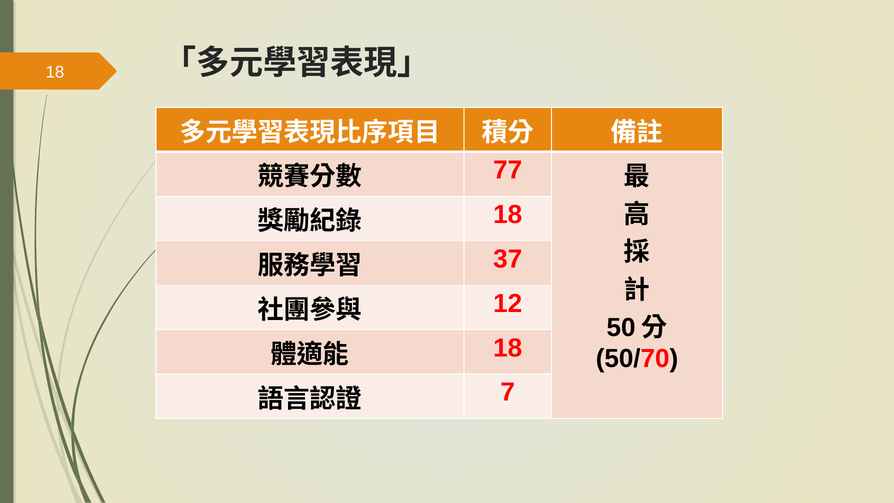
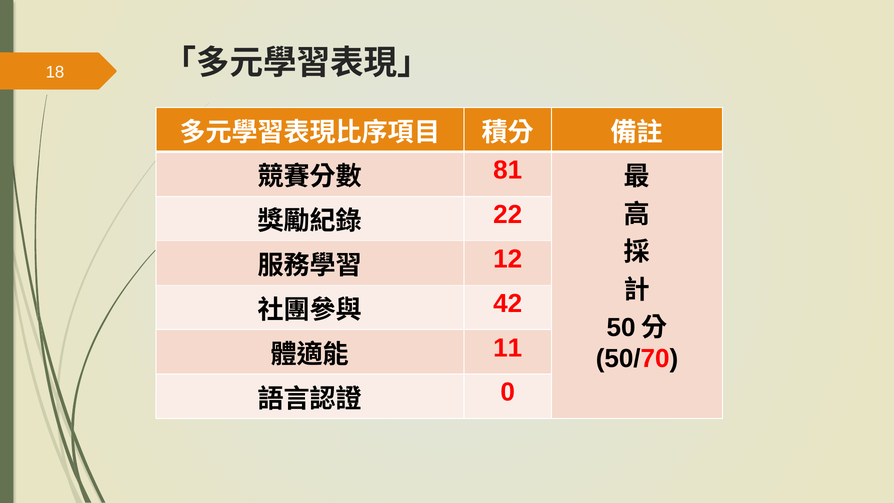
77: 77 -> 81 (508, 170)
18: 18 -> 22 (508, 215)
37: 37 -> 12 (508, 259)
12: 12 -> 42 (508, 303)
18: 18 -> 11 (508, 348)
7: 7 -> 0 (508, 392)
